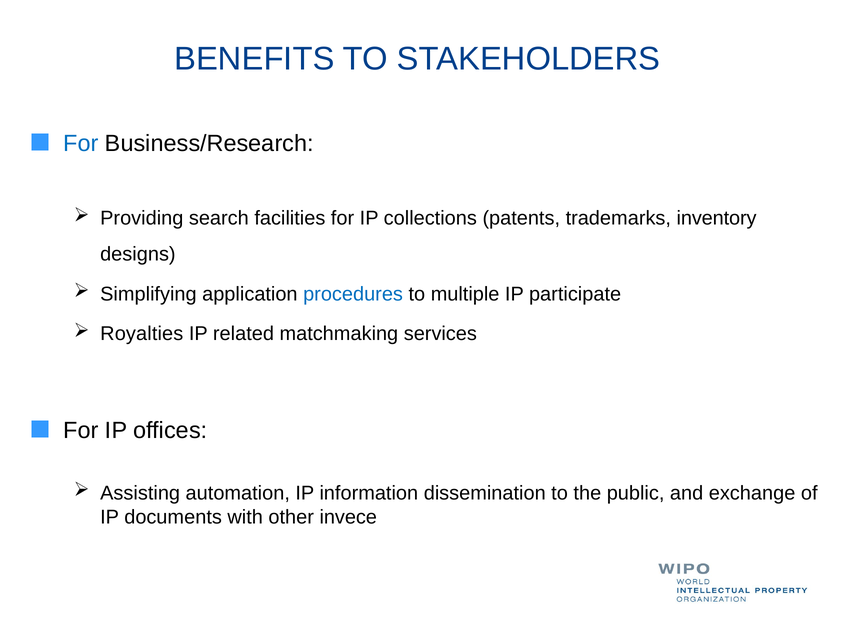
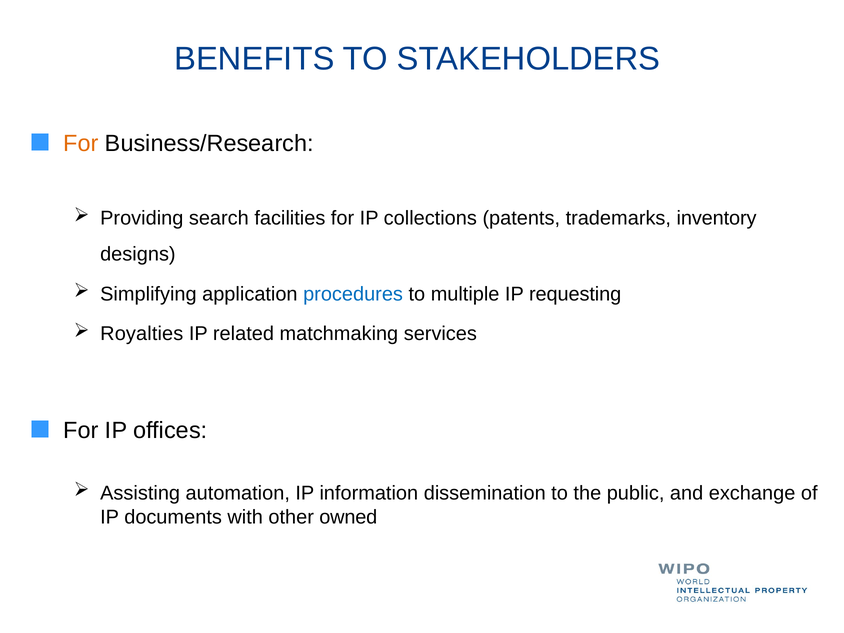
For colour: blue -> orange (81, 144)
participate: participate -> requesting (575, 294)
invece: invece -> owned (348, 517)
